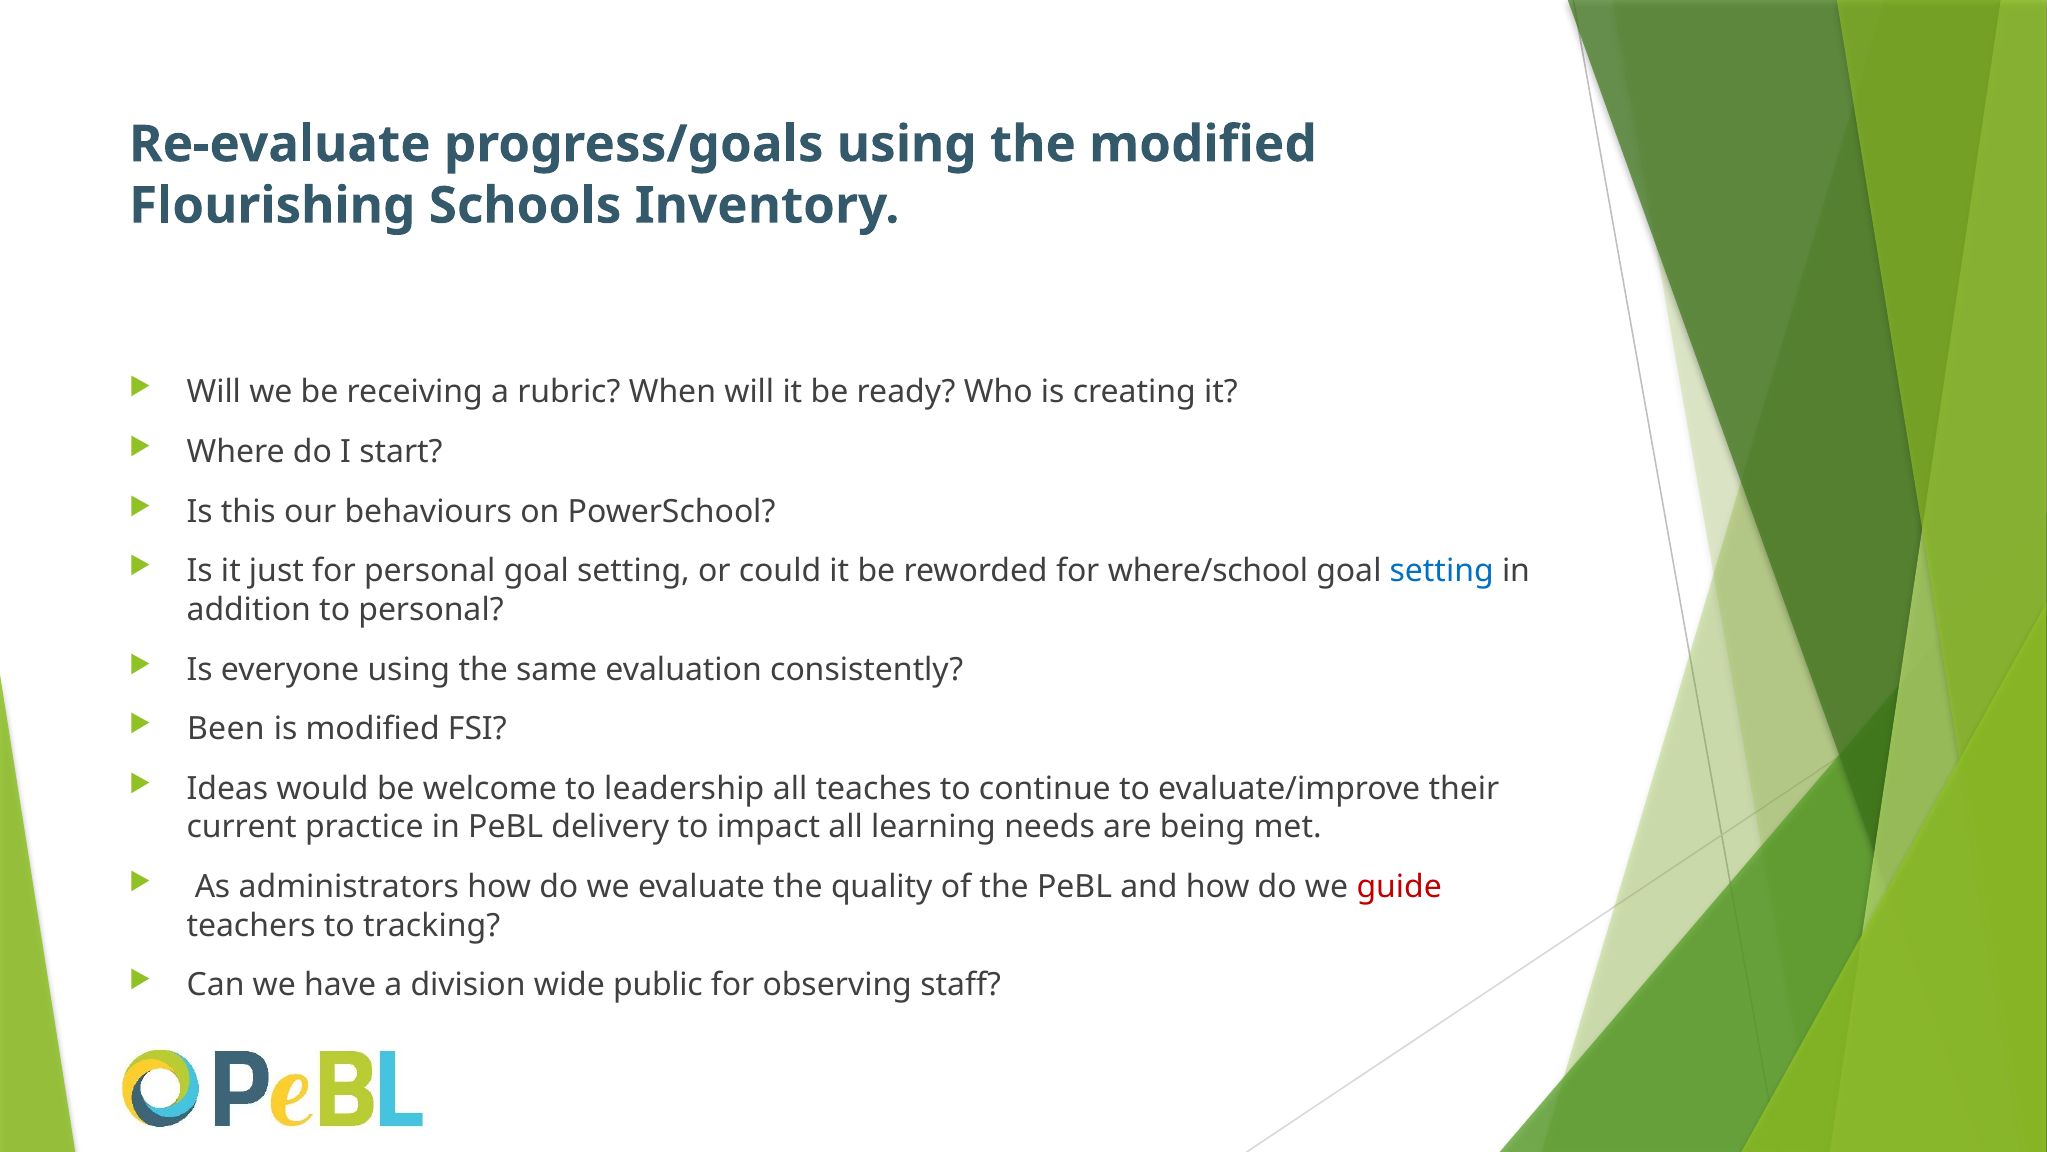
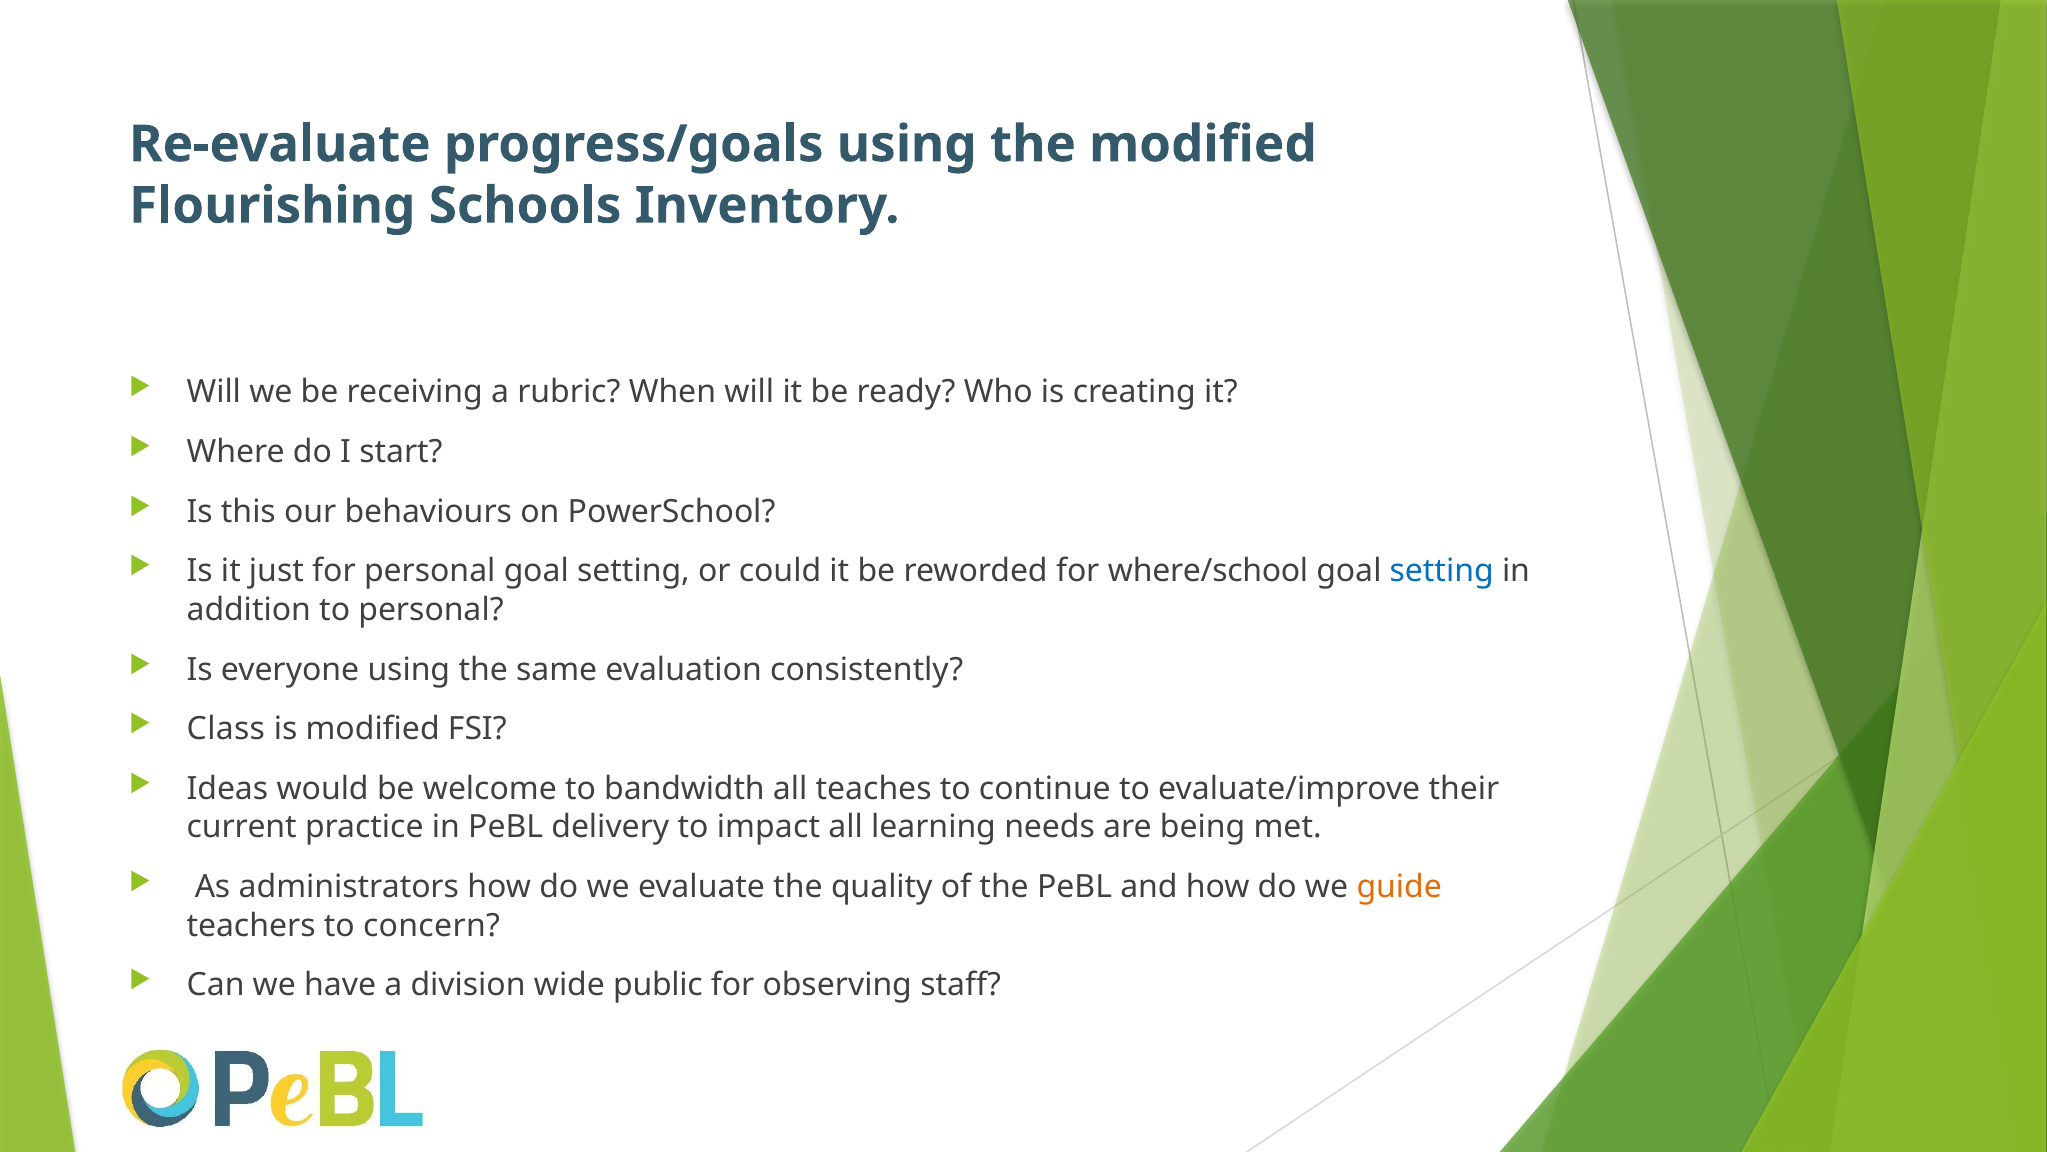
Been: Been -> Class (226, 729)
leadership: leadership -> bandwidth (684, 789)
guide colour: red -> orange (1399, 887)
tracking: tracking -> concern (432, 925)
